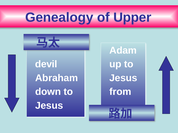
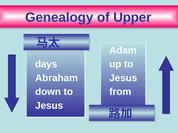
devil: devil -> days (46, 64)
